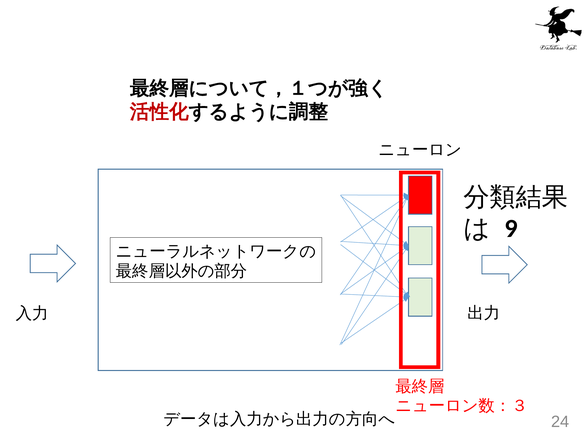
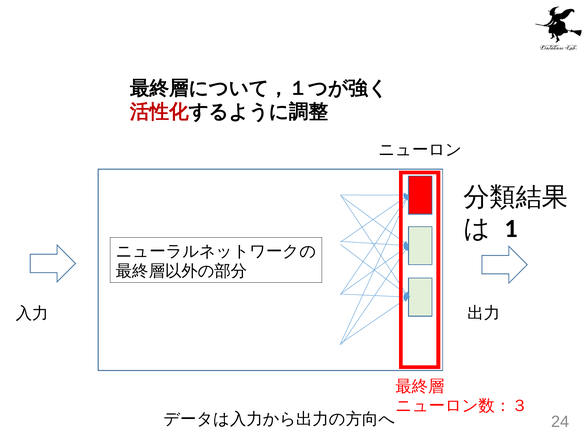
9: 9 -> 1 (511, 229)
